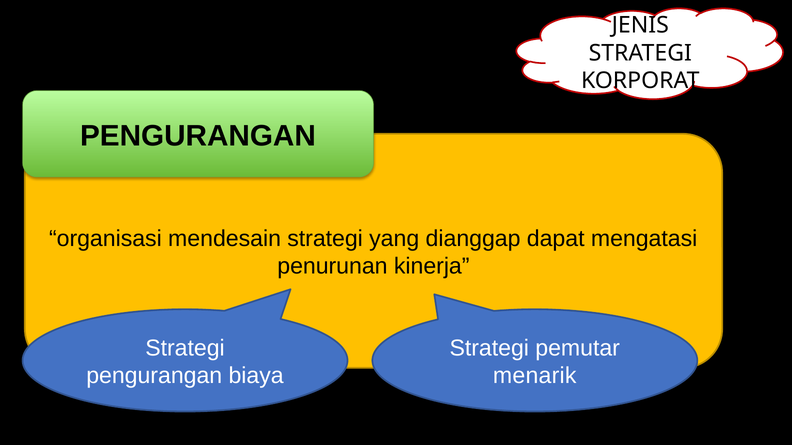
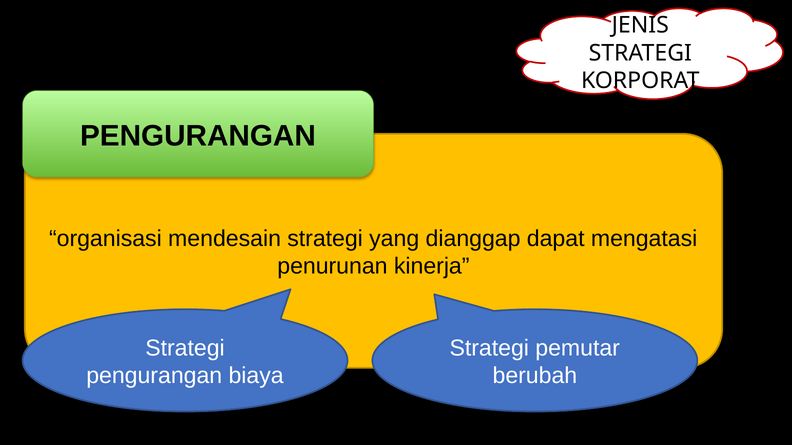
menarik: menarik -> berubah (535, 376)
